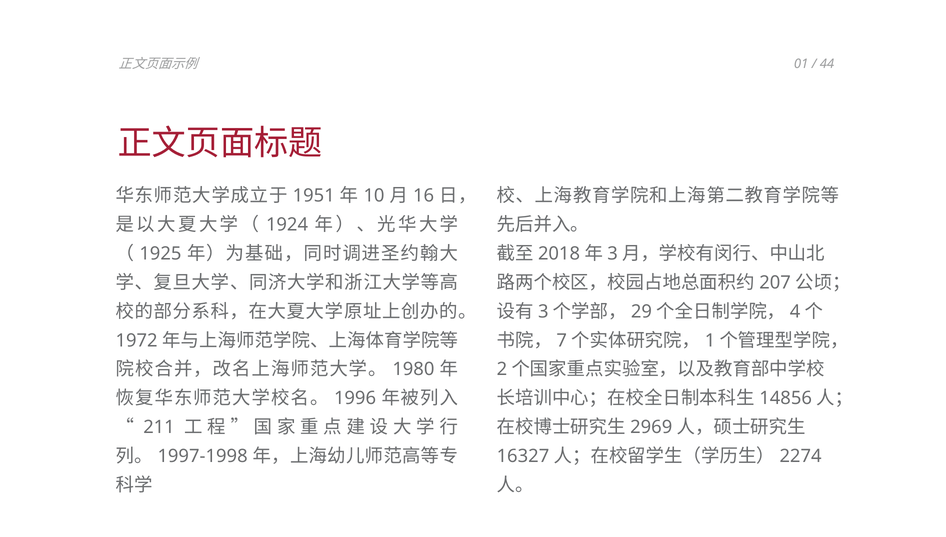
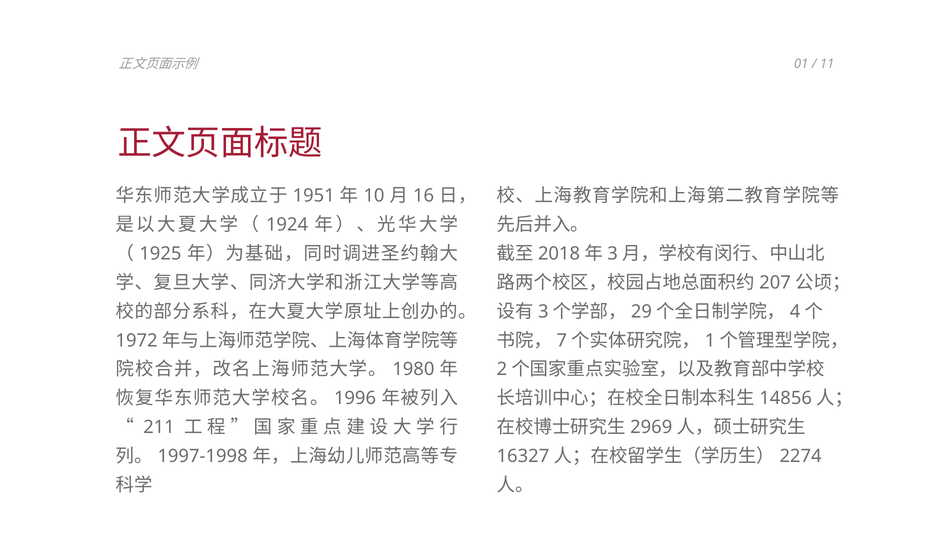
44: 44 -> 11 (827, 64)
